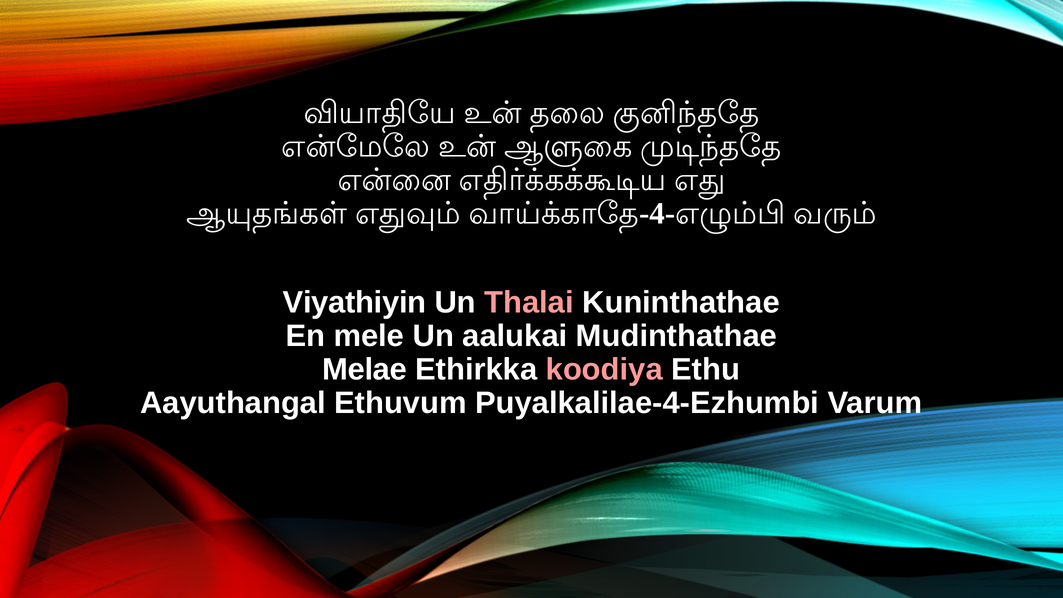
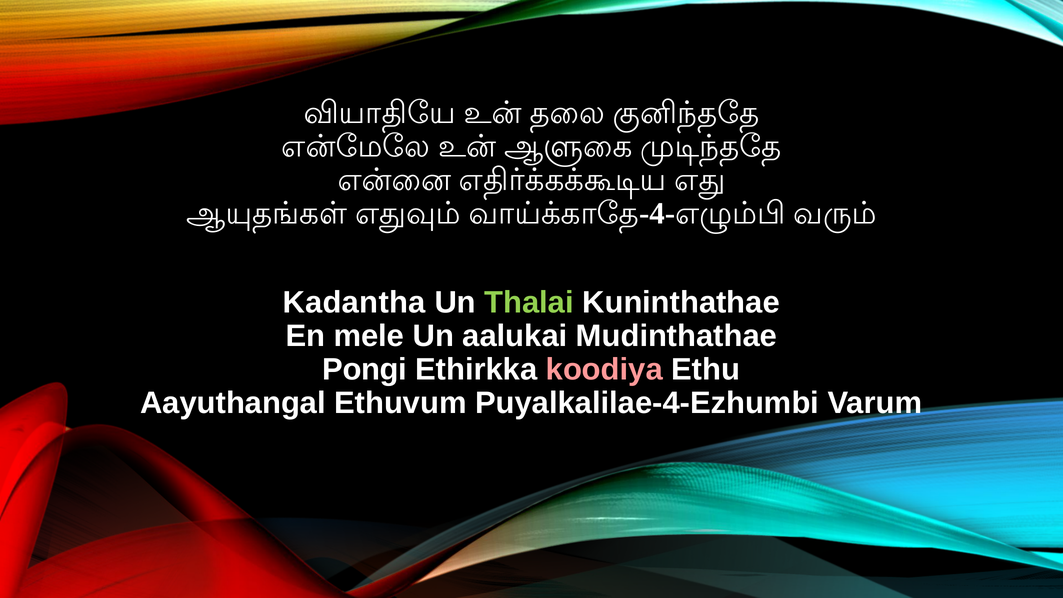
Viyathiyin: Viyathiyin -> Kadantha (354, 302)
Thalai colour: pink -> light green (529, 302)
Melae: Melae -> Pongi (365, 369)
